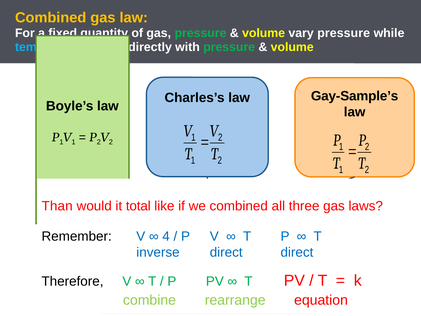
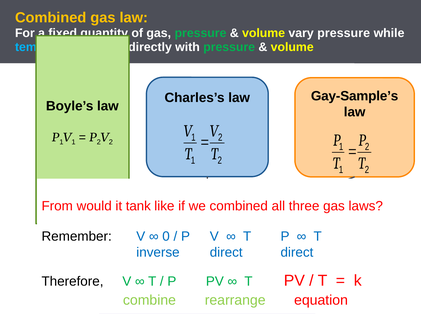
Than: Than -> From (57, 206)
total: total -> tank (138, 206)
4: 4 -> 0 (166, 236)
